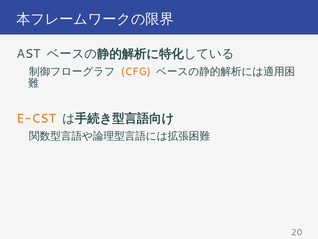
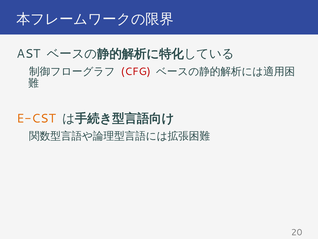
CFG colour: orange -> red (136, 71)
